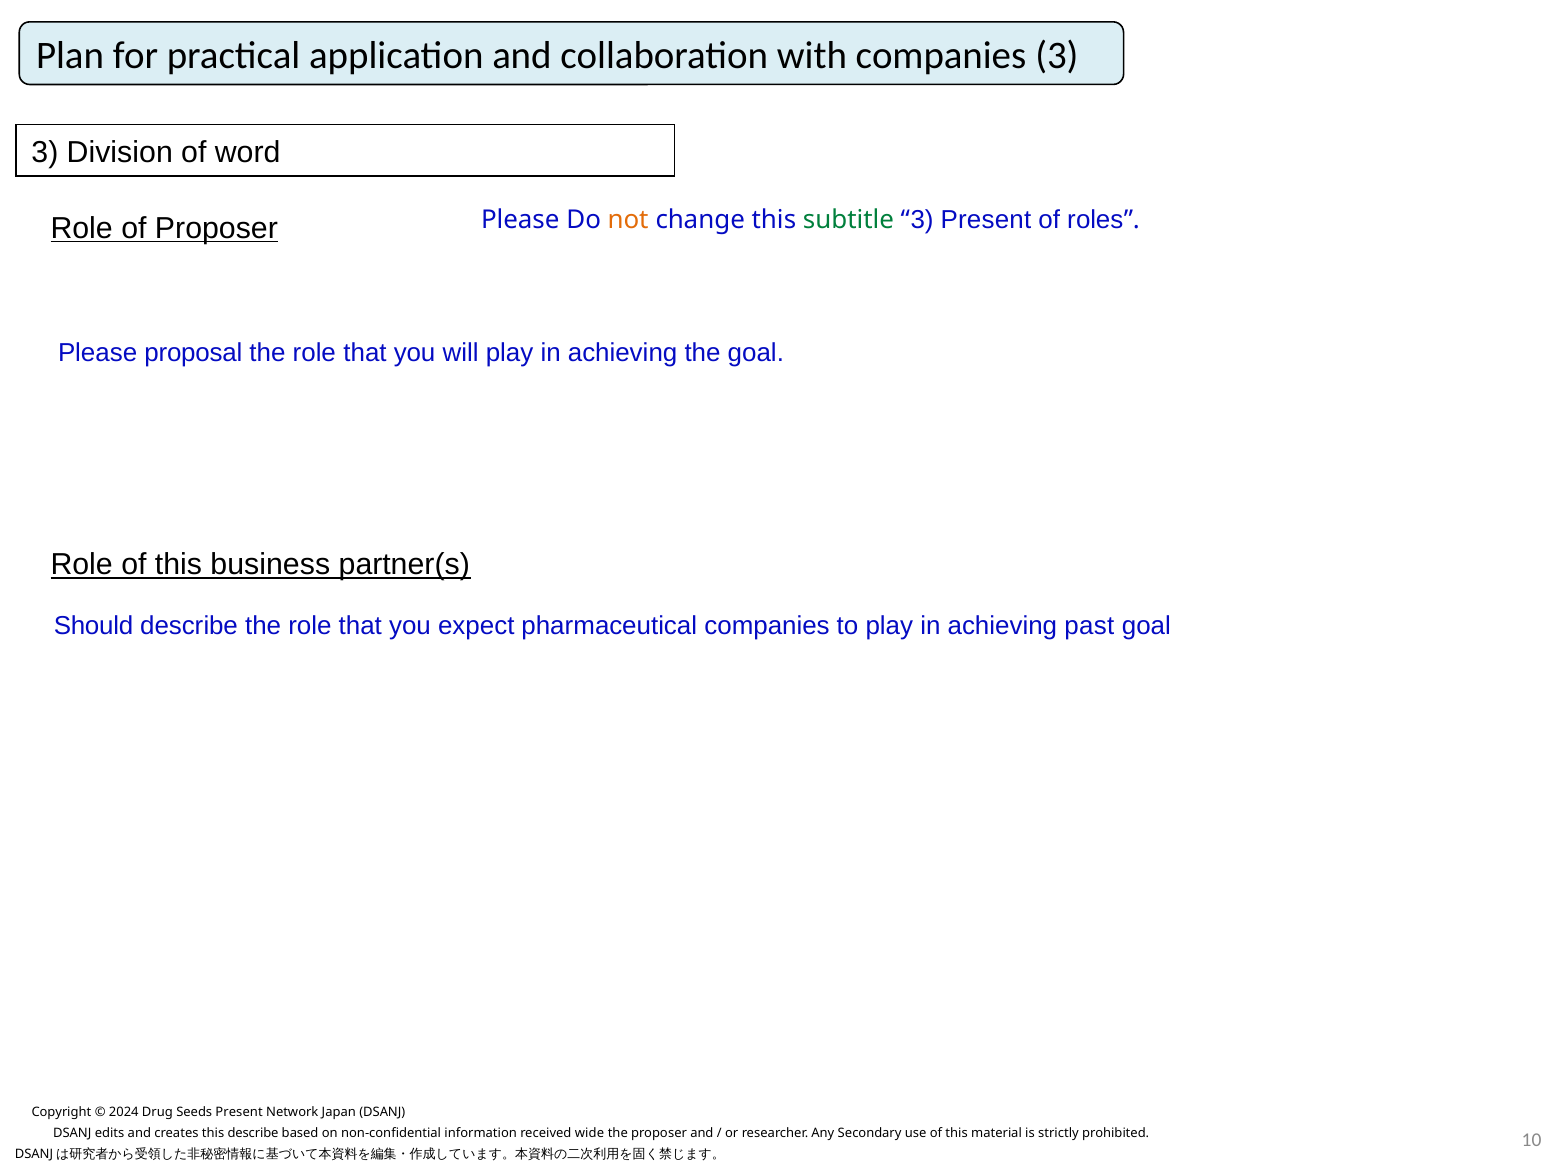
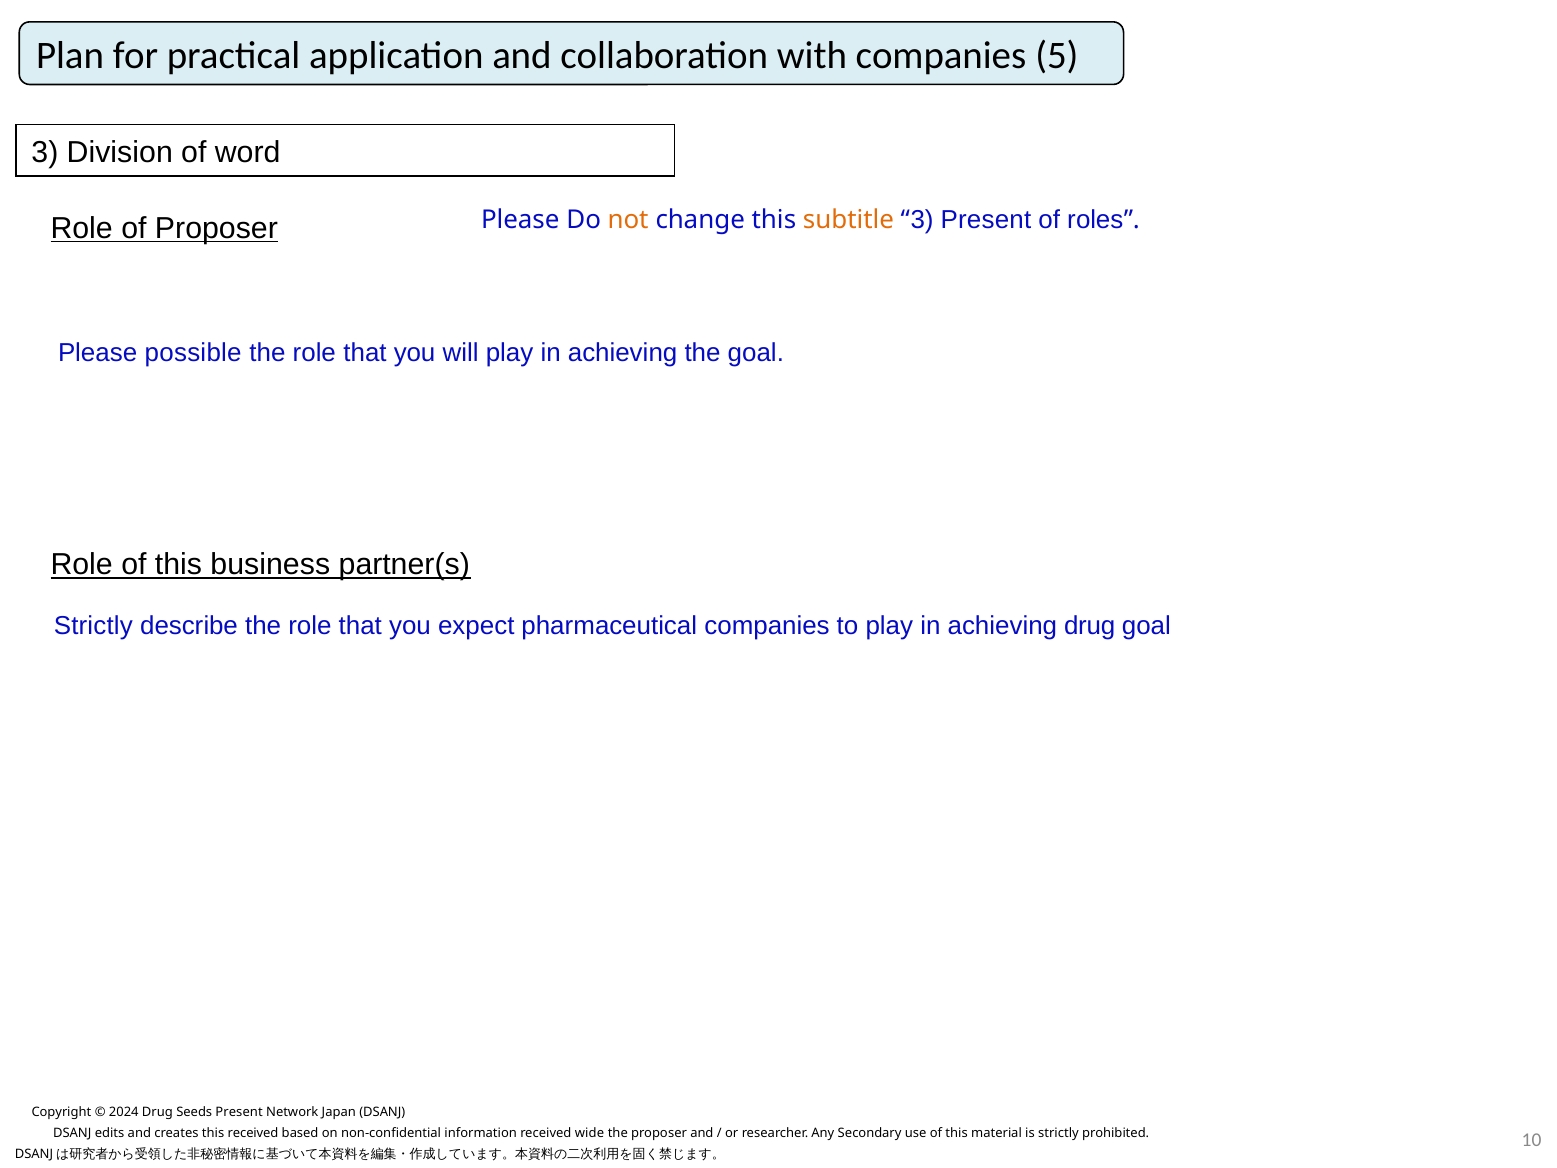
companies 3: 3 -> 5 (1057, 55)
subtitle colour: green -> orange (848, 220)
proposal: proposal -> possible (193, 353)
Should: Should -> Strictly (93, 626)
achieving past: past -> drug (1090, 626)
this describe: describe -> received (253, 1133)
